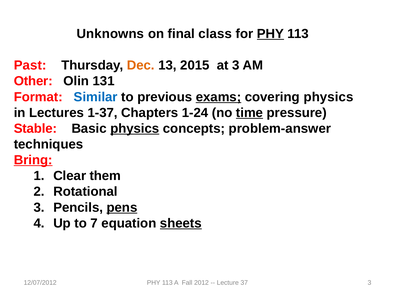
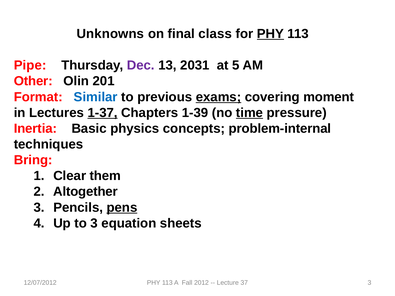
Past: Past -> Pipe (30, 65)
Dec colour: orange -> purple (141, 65)
2015: 2015 -> 2031 (195, 65)
at 3: 3 -> 5 (236, 65)
131: 131 -> 201 (104, 81)
covering physics: physics -> moment (329, 97)
1-37 underline: none -> present (103, 113)
1-24: 1-24 -> 1-39 (195, 113)
Stable: Stable -> Inertia (35, 129)
physics underline: present -> none (135, 129)
problem-answer: problem-answer -> problem-internal (280, 129)
Bring underline: present -> none (33, 160)
Rotational: Rotational -> Altogether (85, 192)
to 7: 7 -> 3 (94, 223)
sheets underline: present -> none (181, 223)
